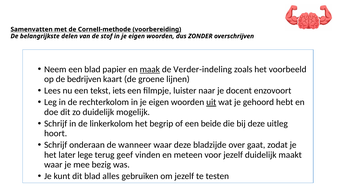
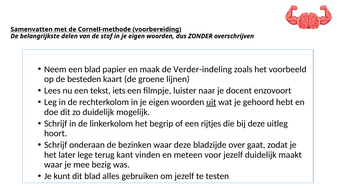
maak underline: present -> none (150, 69)
bedrijven: bedrijven -> besteden (84, 79)
beide: beide -> rijtjes (211, 124)
wanneer: wanneer -> bezinken (135, 145)
geef: geef -> kant (125, 155)
